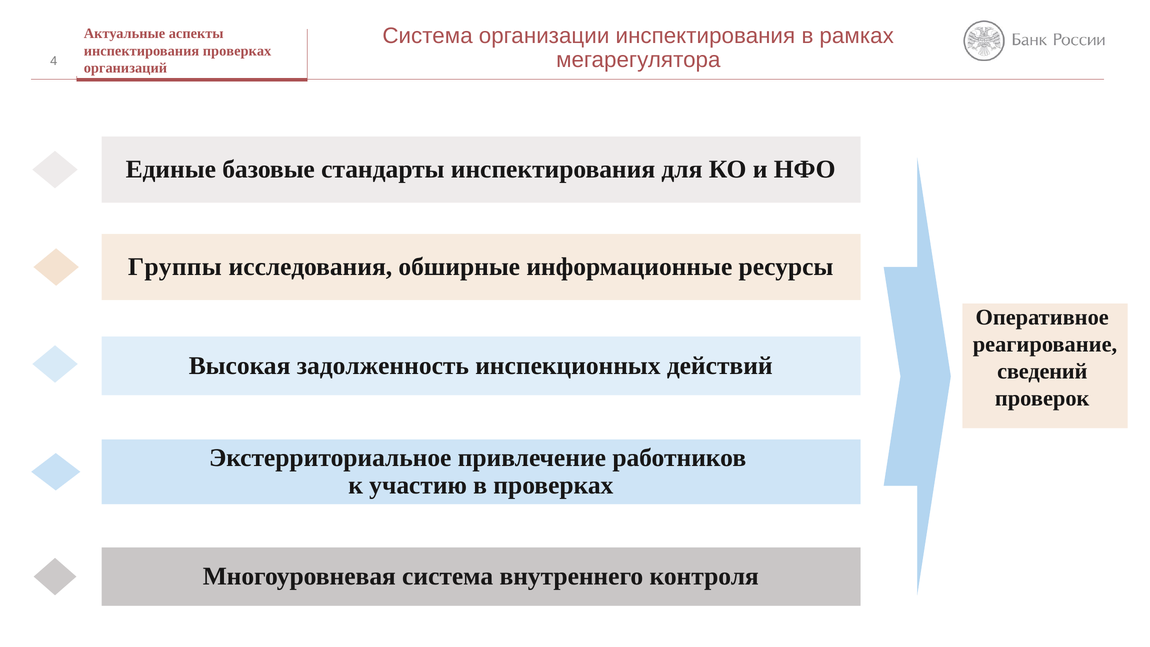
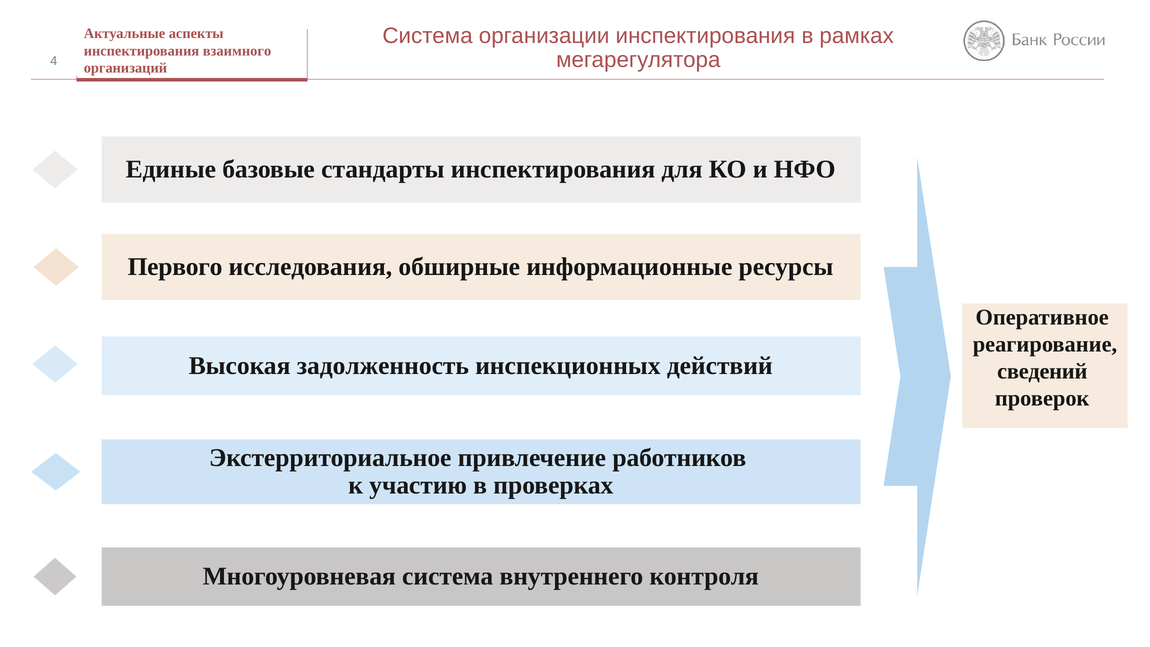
проверках: проверках -> взаимного (237, 51)
Группы: Группы -> Первого (175, 267)
